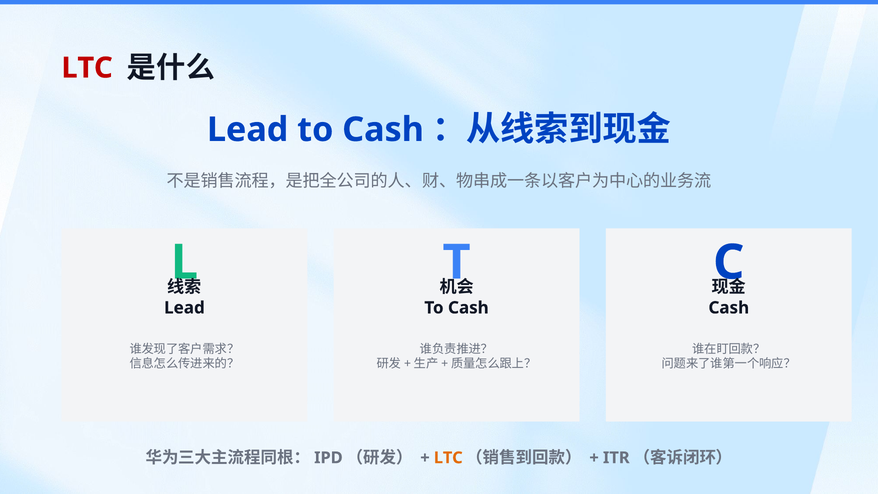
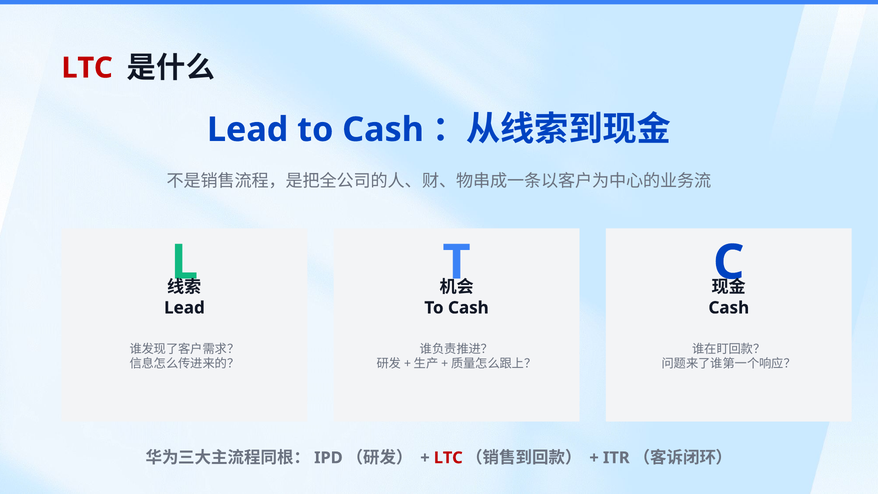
LTC colour: orange -> red (448, 458)
